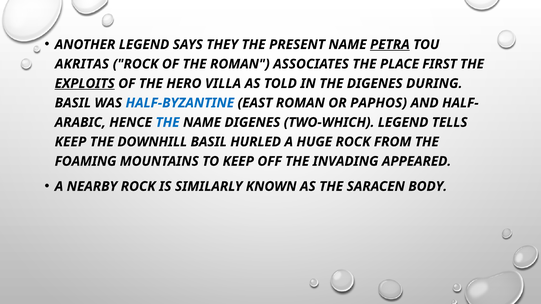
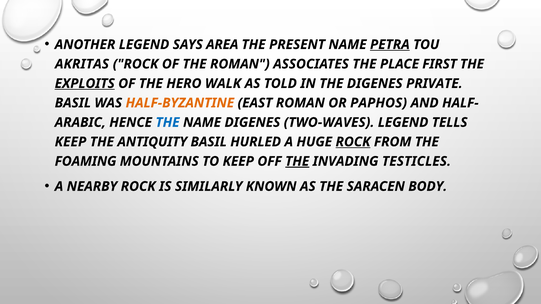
THEY: THEY -> AREA (222, 45)
VILLA: VILLA -> WALK (223, 84)
DURING: DURING -> PRIVATE (434, 84)
HALF-BYZANTINE colour: blue -> orange (180, 103)
TWO-WHICH: TWO-WHICH -> TWO-WAVES (329, 123)
DOWNHILL: DOWNHILL -> ANTIQUITY (152, 142)
ROCK underline: none -> present (353, 142)
THE underline: none -> present (297, 161)
APPEARED: APPEARED -> TESTICLES (416, 161)
